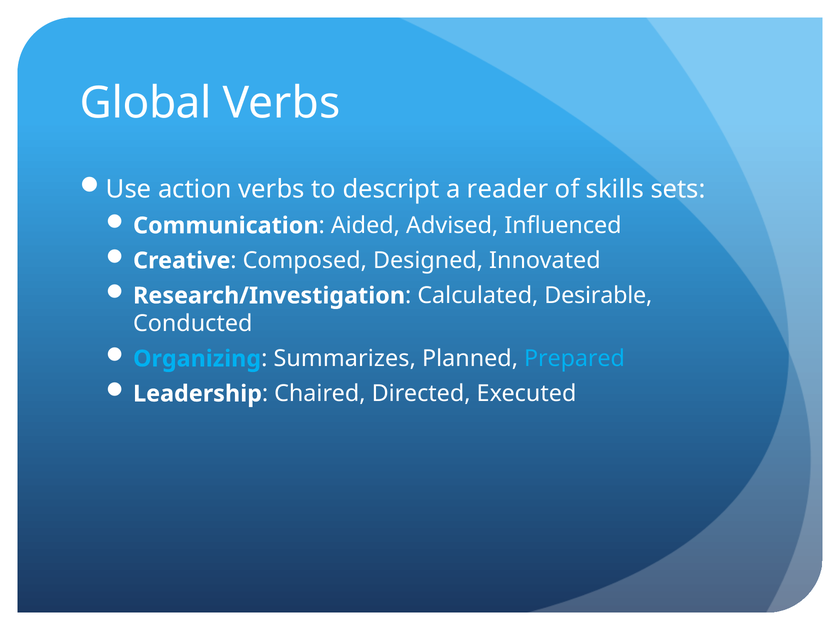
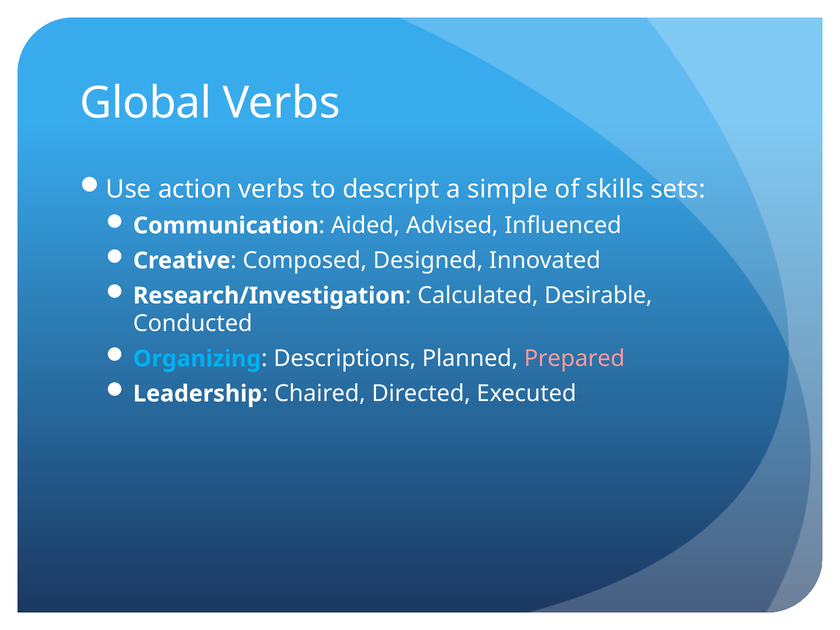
reader: reader -> simple (508, 189)
Summarizes: Summarizes -> Descriptions (345, 359)
Prepared colour: light blue -> pink (574, 359)
